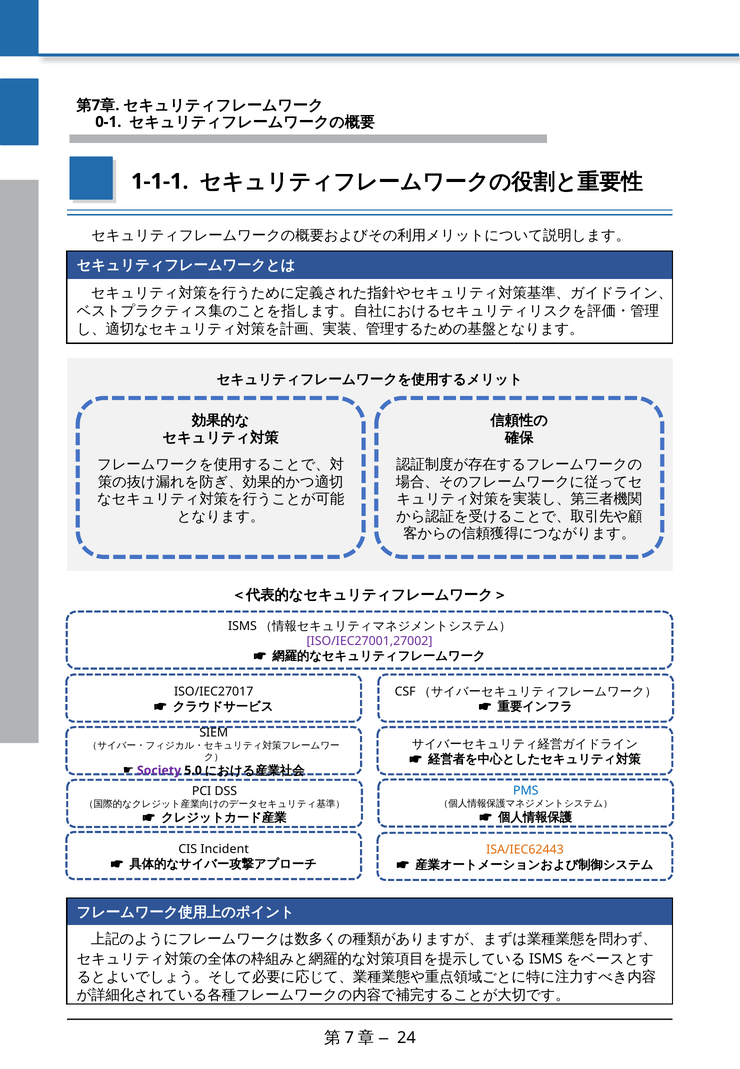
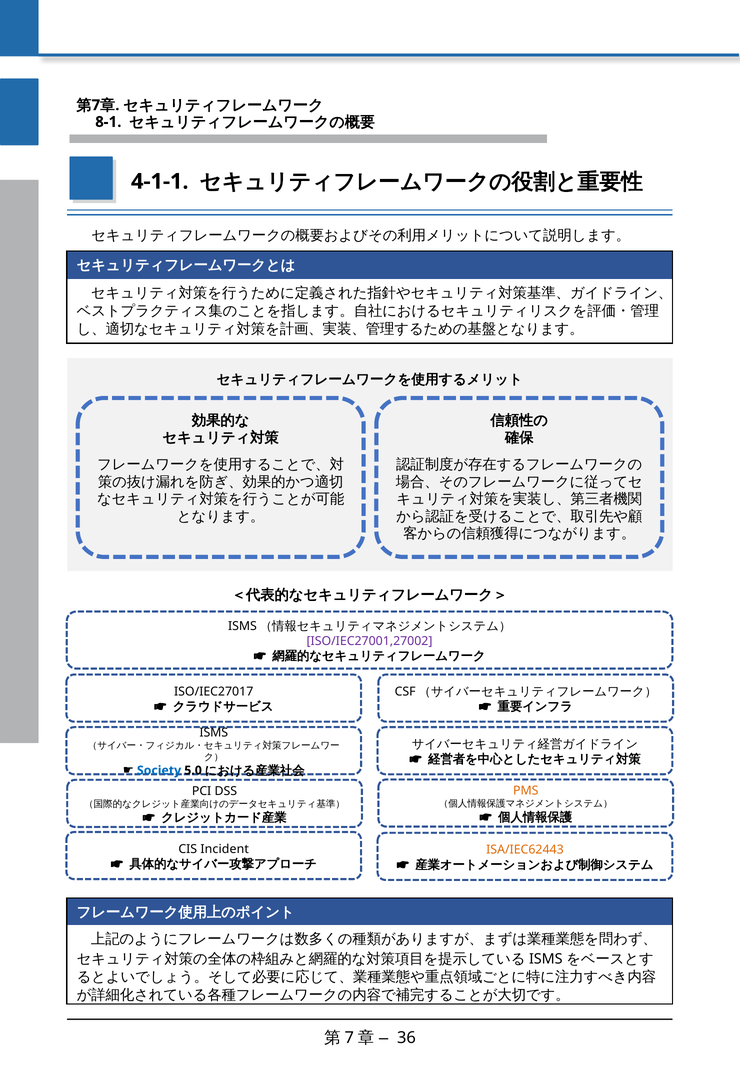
0-1: 0-1 -> 8-1 (108, 122)
1-1-1: 1-1-1 -> 4-1-1 (160, 181)
SIEM: SIEM -> ISMS (214, 733)
Society colour: purple -> blue (159, 770)
PMS colour: blue -> orange (526, 791)
24: 24 -> 36 (406, 1038)
